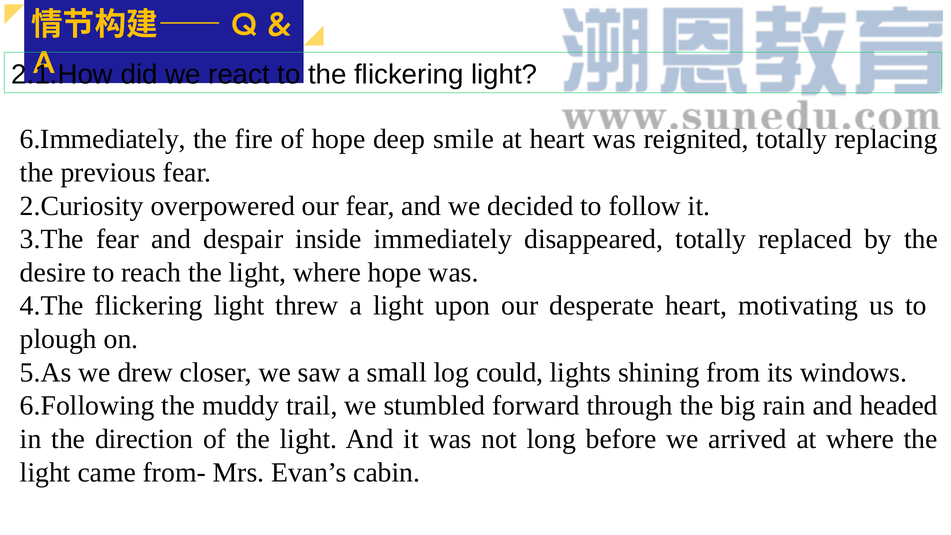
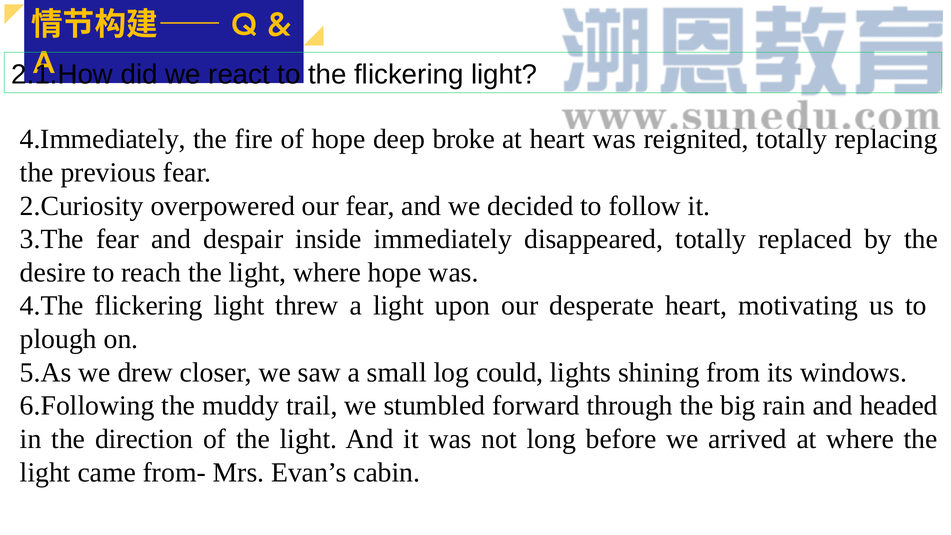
6.Immediately: 6.Immediately -> 4.Immediately (103, 139)
smile: smile -> broke (464, 139)
